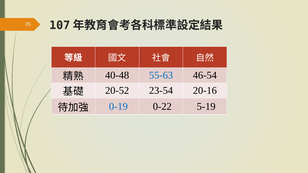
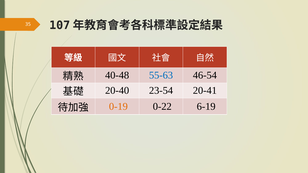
20-52: 20-52 -> 20-40 (117, 91)
20-16: 20-16 -> 20-41 (205, 91)
0-19 colour: blue -> orange (118, 107)
5-19: 5-19 -> 6-19 (206, 107)
